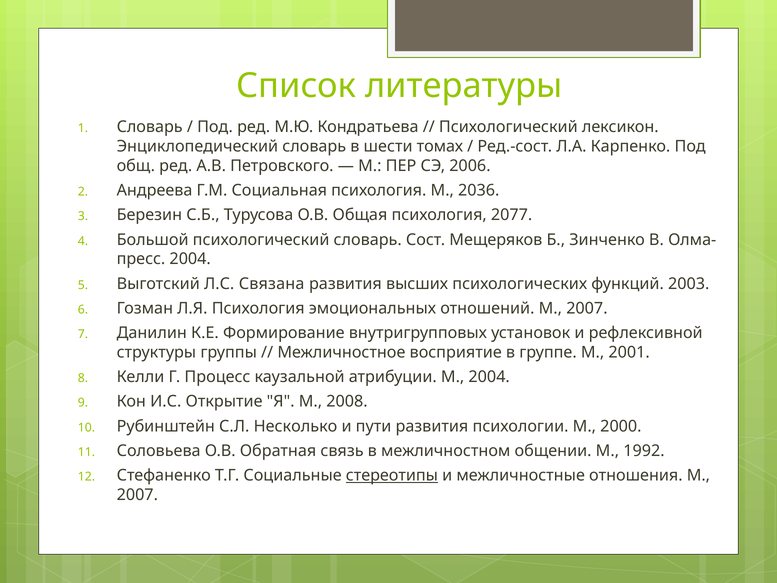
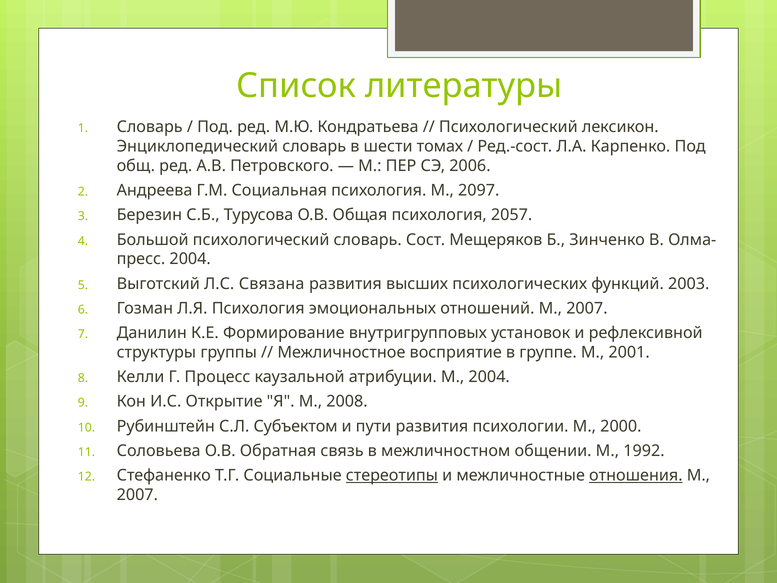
2036: 2036 -> 2097 (479, 190)
2077: 2077 -> 2057 (512, 215)
Несколько: Несколько -> Субъектом (296, 426)
отношения underline: none -> present (636, 475)
